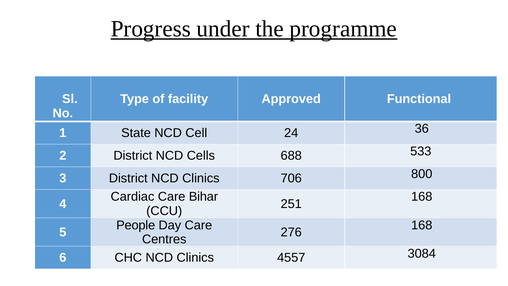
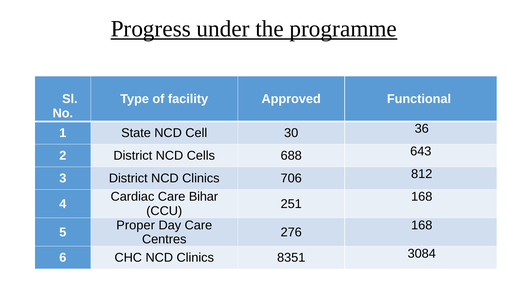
24: 24 -> 30 (291, 133)
533: 533 -> 643 (421, 151)
800: 800 -> 812 (422, 174)
People: People -> Proper (136, 225)
4557: 4557 -> 8351 (291, 258)
